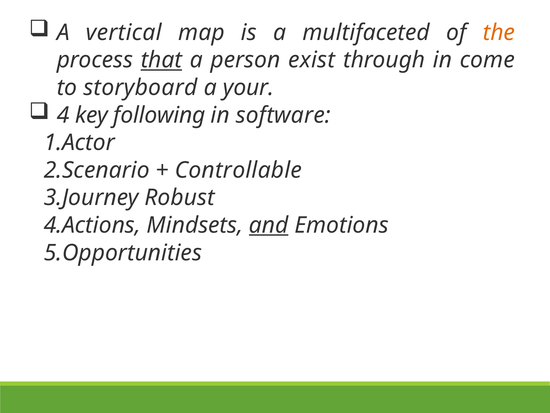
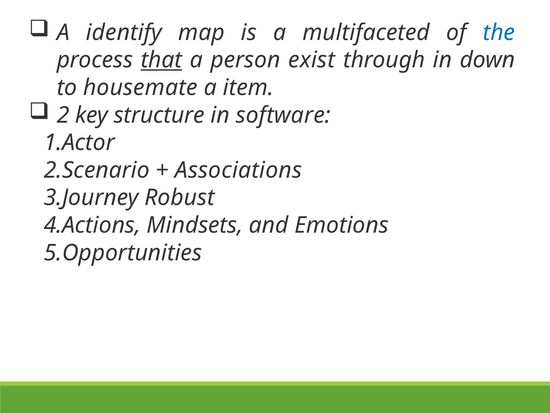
vertical: vertical -> identify (124, 32)
the colour: orange -> blue (499, 32)
come: come -> down (487, 60)
storyboard: storyboard -> housemate (140, 87)
your: your -> item (248, 87)
4: 4 -> 2 (63, 115)
following: following -> structure (159, 115)
Controllable: Controllable -> Associations (238, 170)
and underline: present -> none (269, 225)
